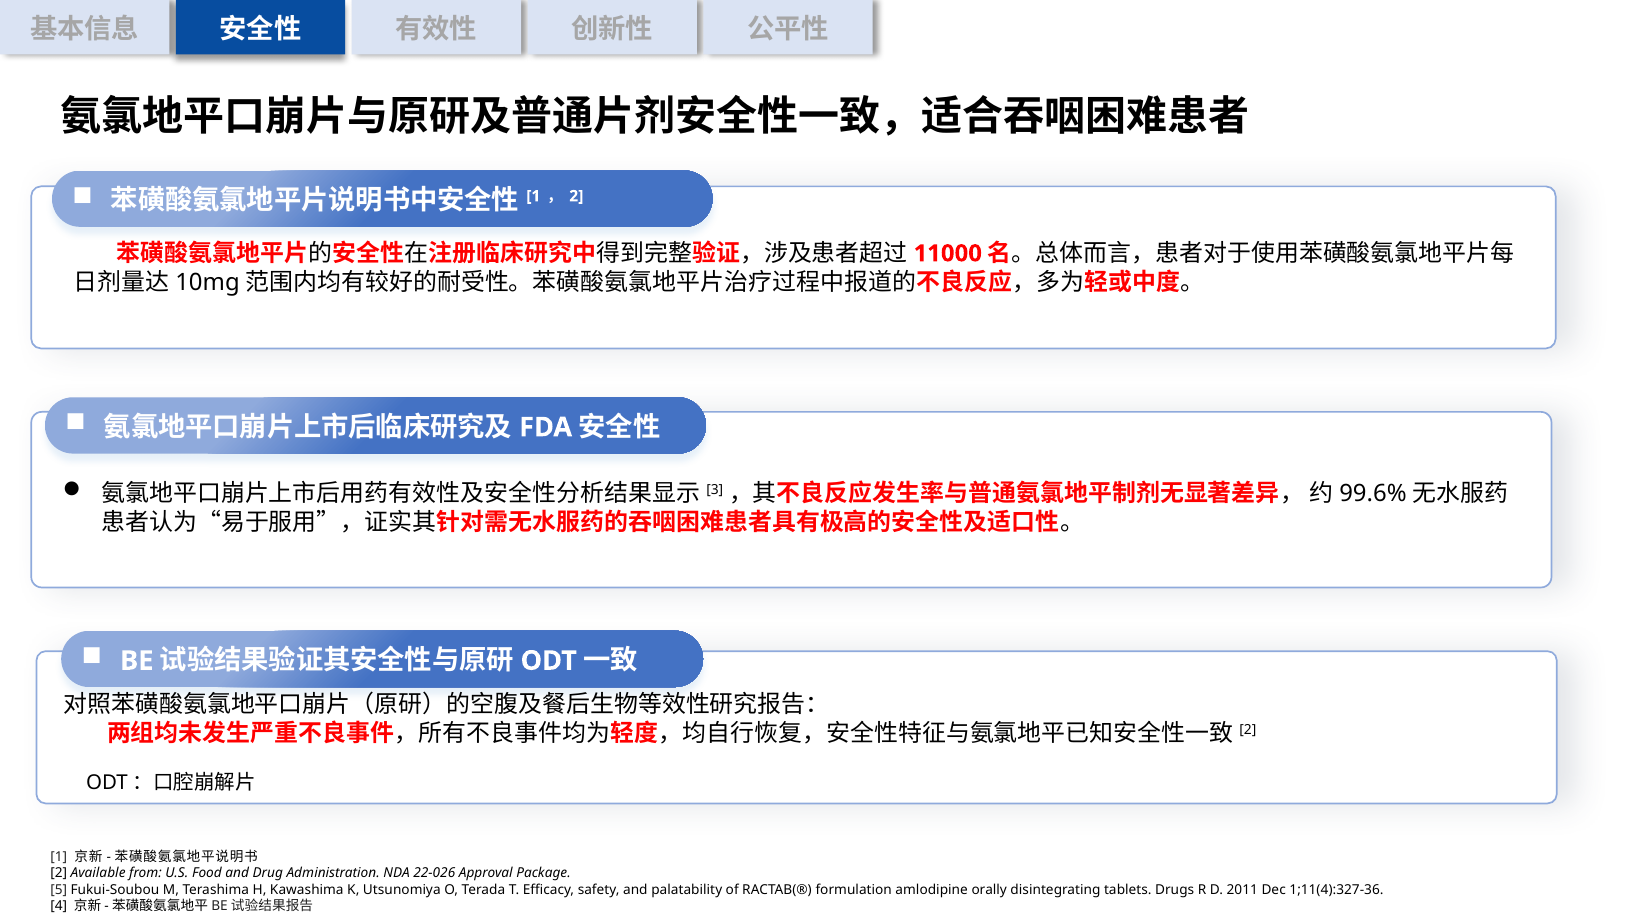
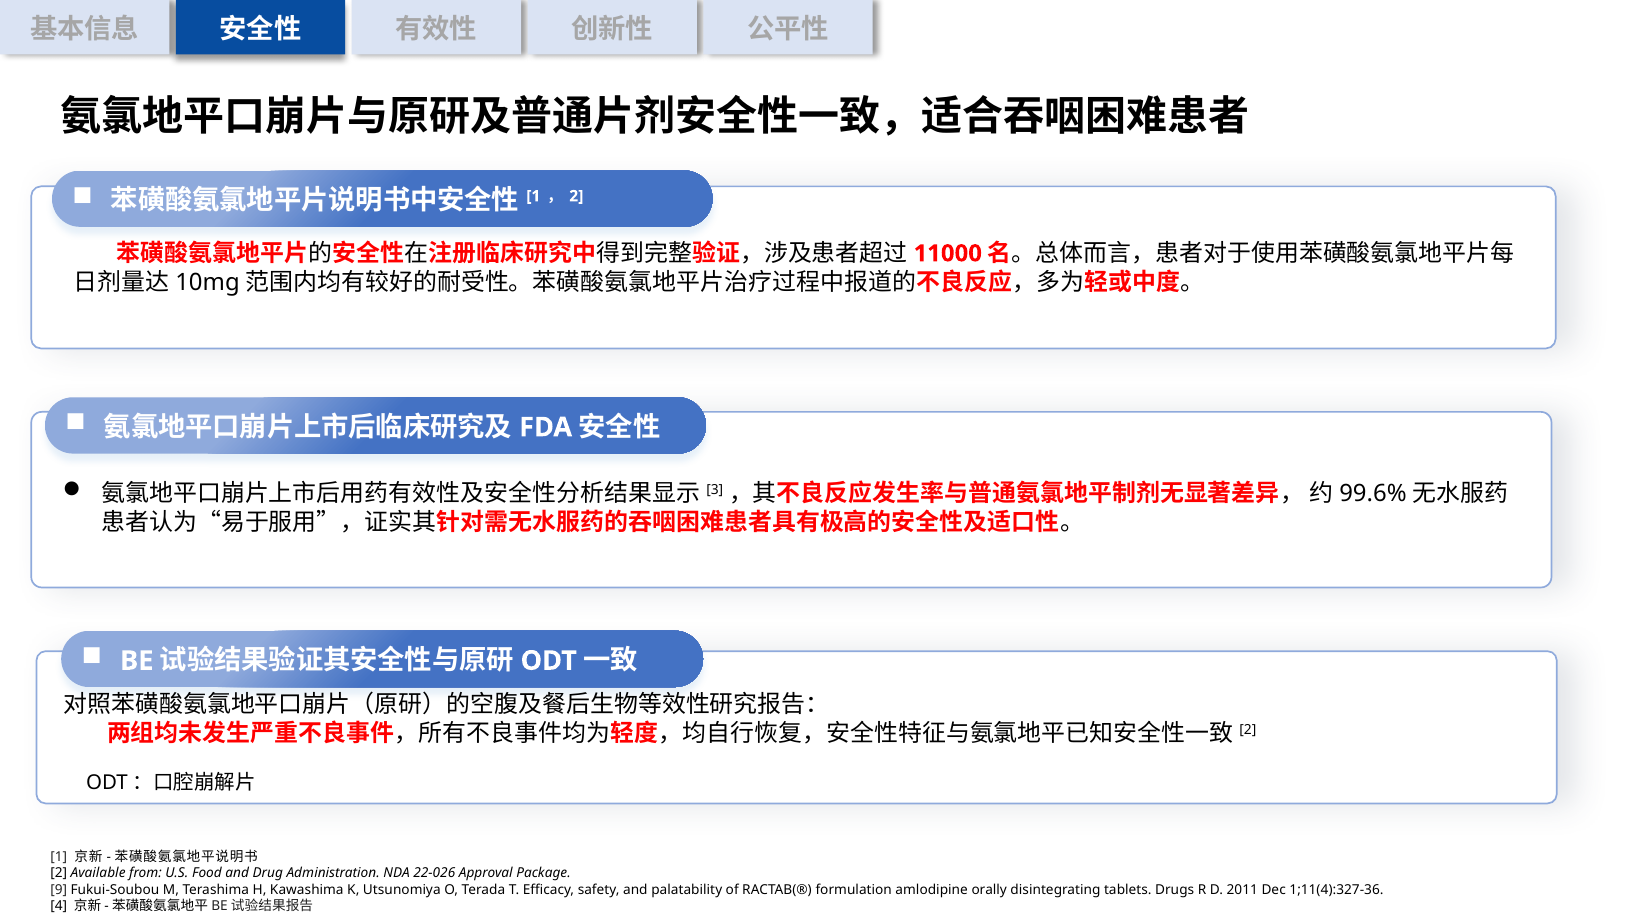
5: 5 -> 9 (59, 889)
